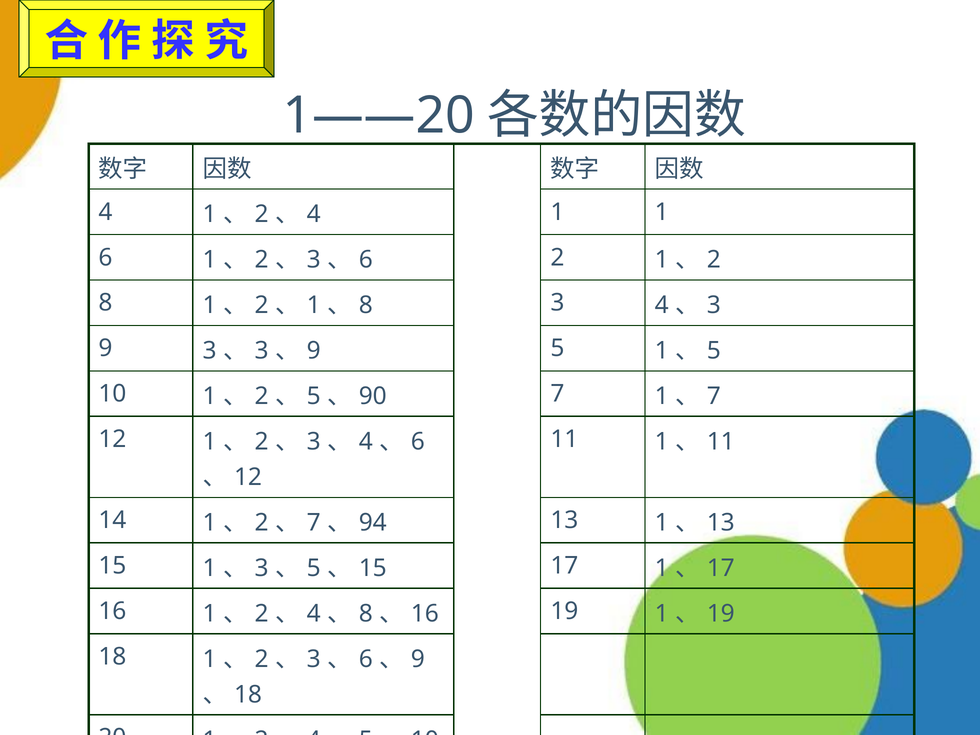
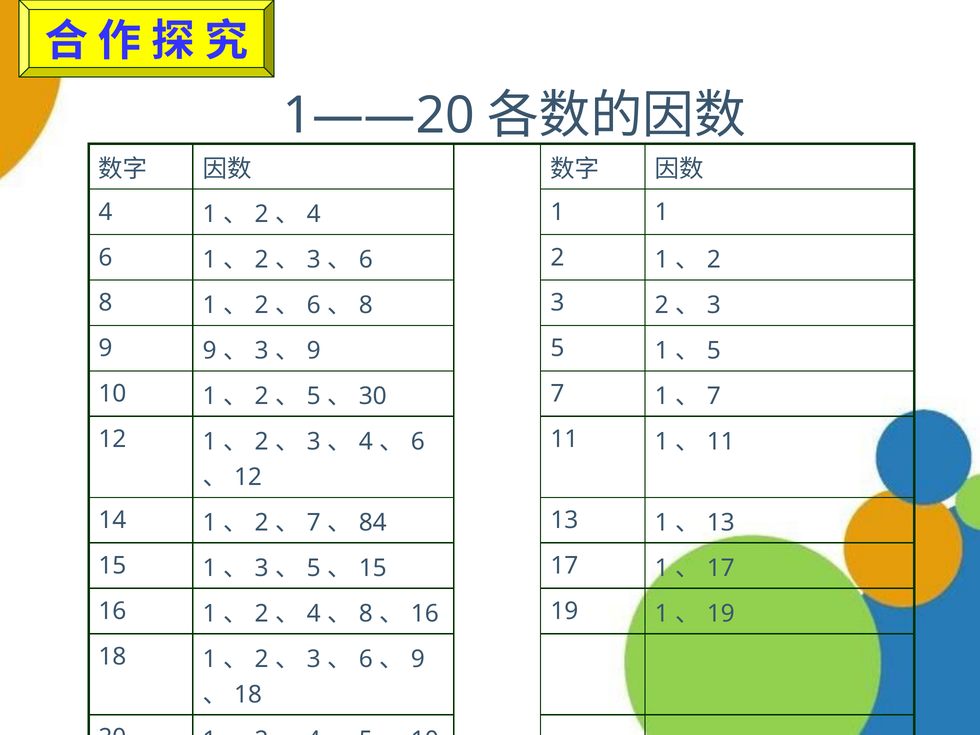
1: 1 -> 6 (314, 305)
3 4: 4 -> 2 (662, 305)
9 3: 3 -> 9 (210, 351)
90: 90 -> 30 (373, 396)
94: 94 -> 84 (373, 523)
